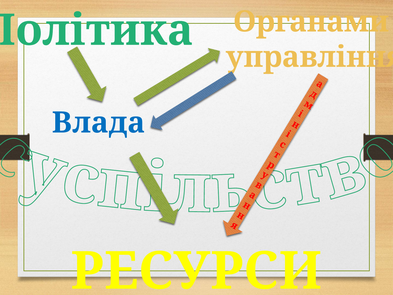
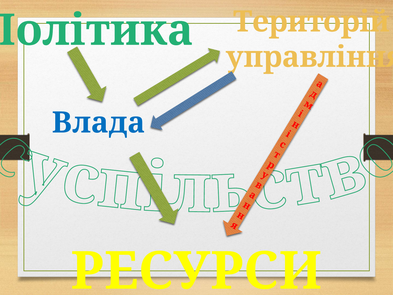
Органами: Органами -> Територій (311, 22)
